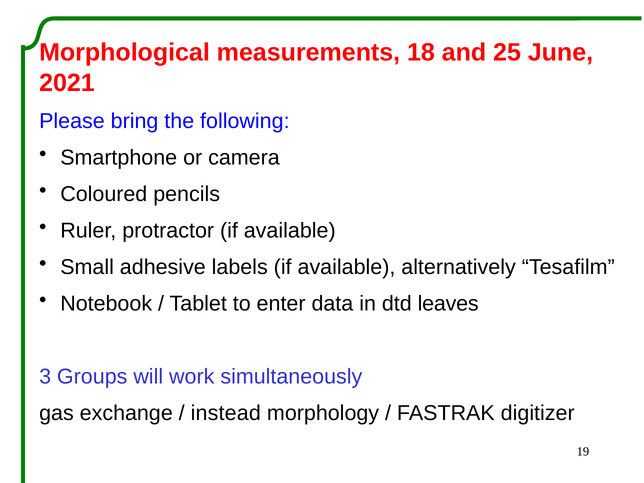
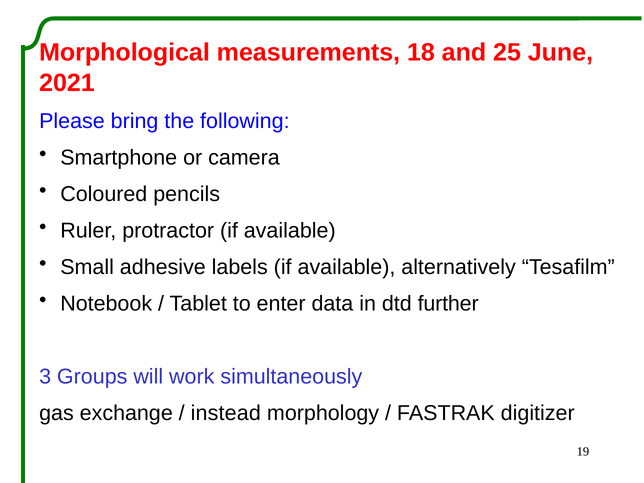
leaves: leaves -> further (448, 304)
